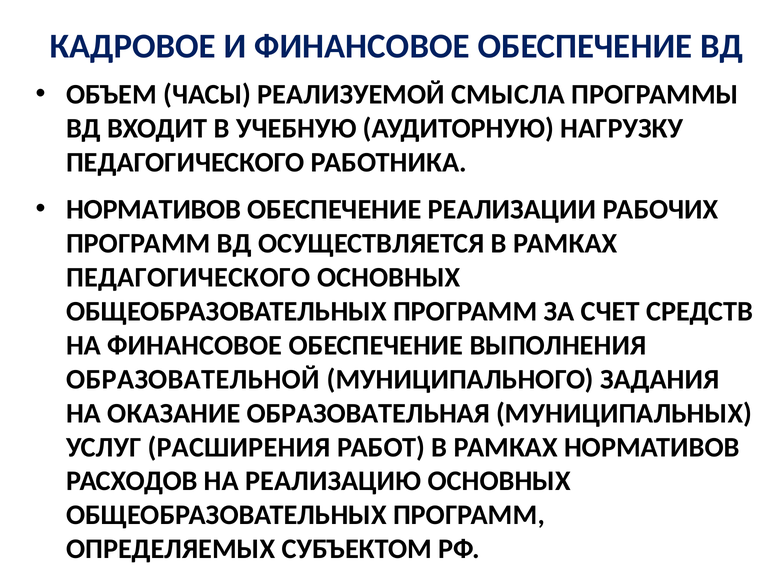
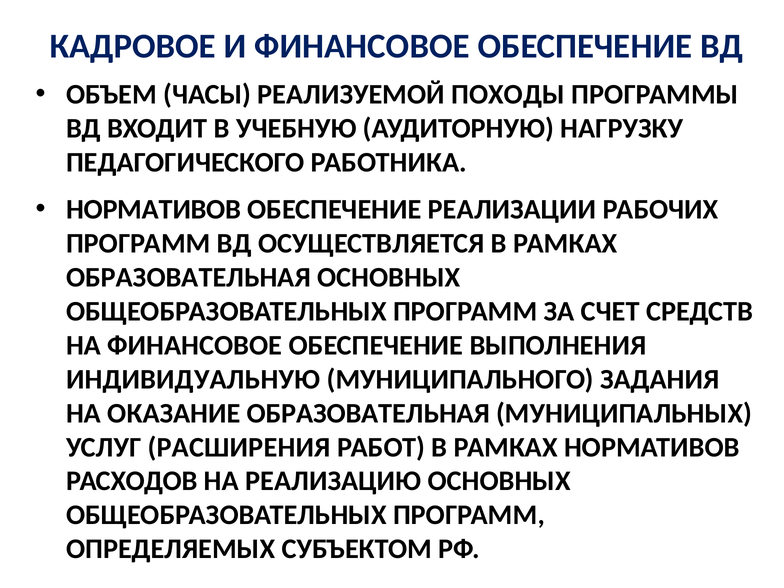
СМЫСЛА: СМЫСЛА -> ПОХОДЫ (508, 95)
ПЕДАГОГИЧЕСКОГО: ПЕДАГОГИЧЕСКОГО -> ОБРАЗОВАТЕЛЬНАЯ (188, 277)
ОБРАЗОВАТЕЛЬНОЙ: ОБРАЗОВАТЕЛЬНОЙ -> ИНДИВИДУАЛЬНУЮ (193, 379)
